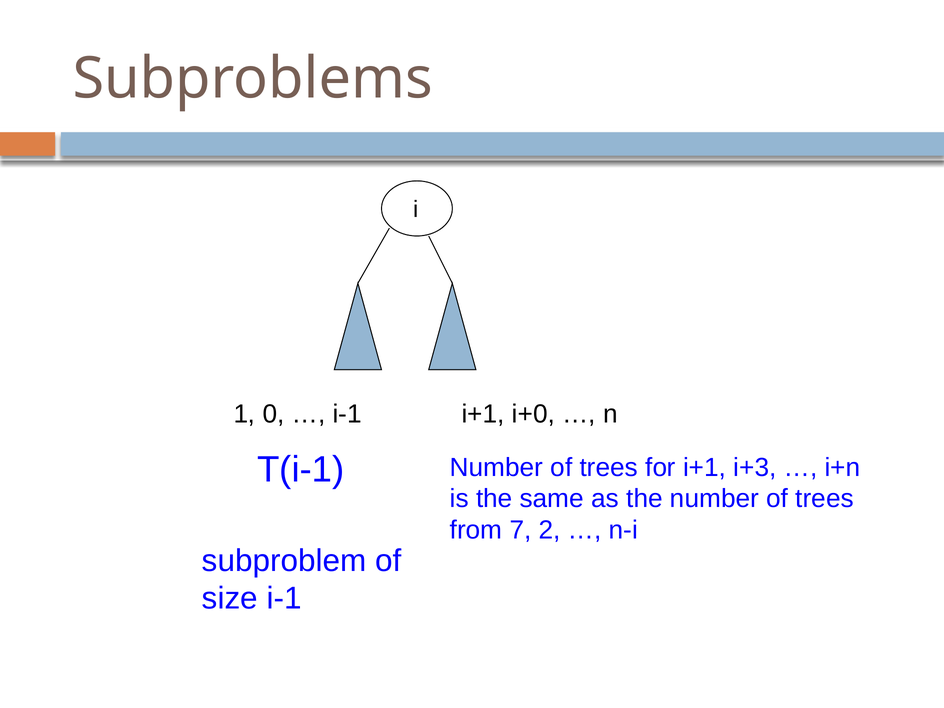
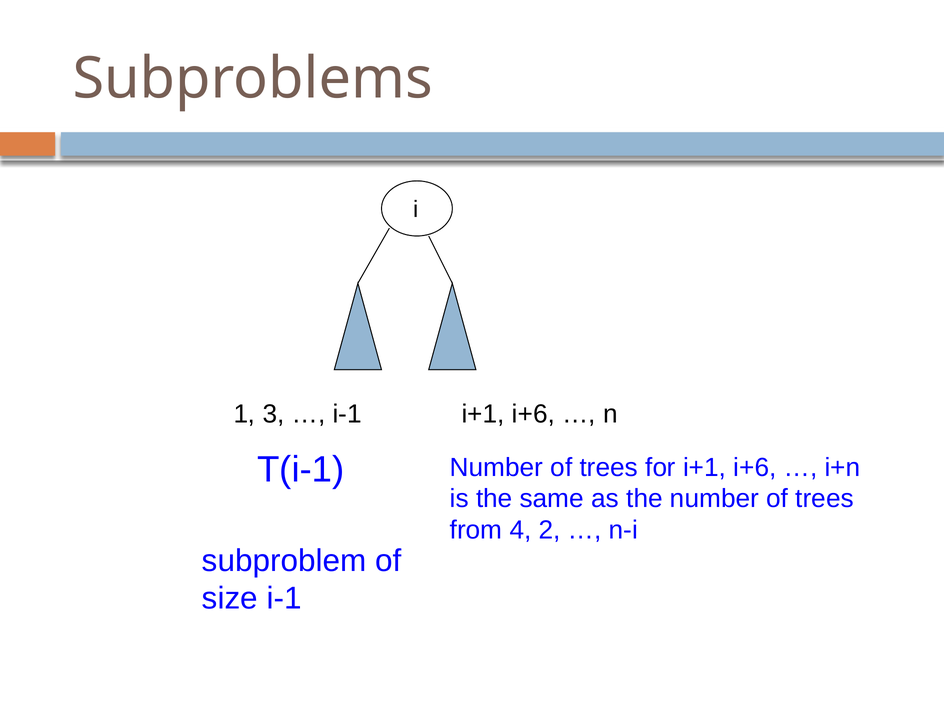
0: 0 -> 3 (274, 414)
i-1 i+1 i+0: i+0 -> i+6 (533, 414)
for i+1 i+3: i+3 -> i+6 (755, 467)
7: 7 -> 4 (520, 530)
